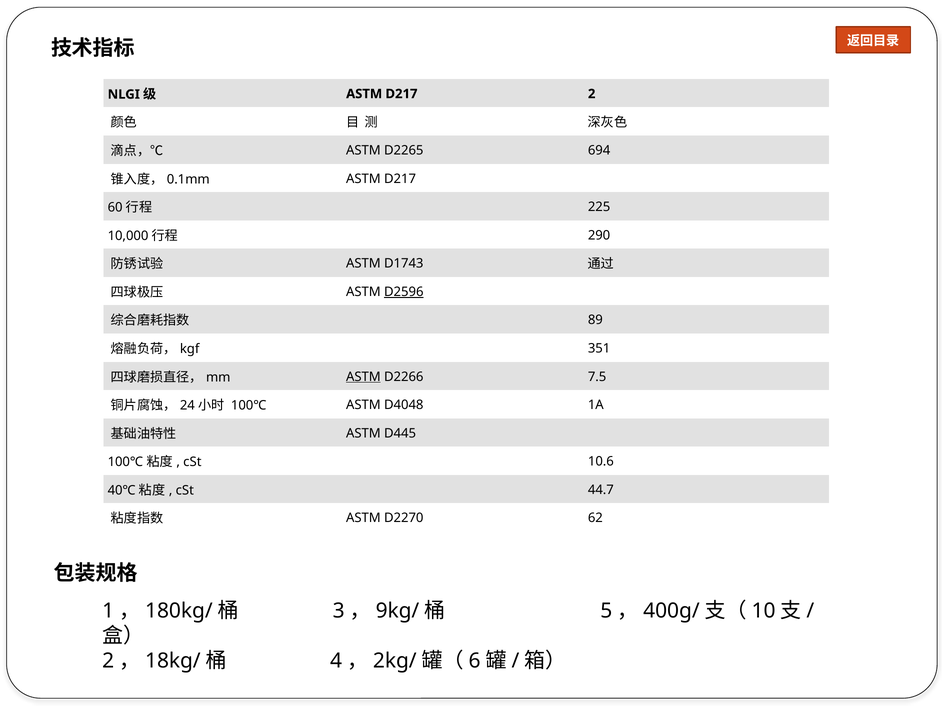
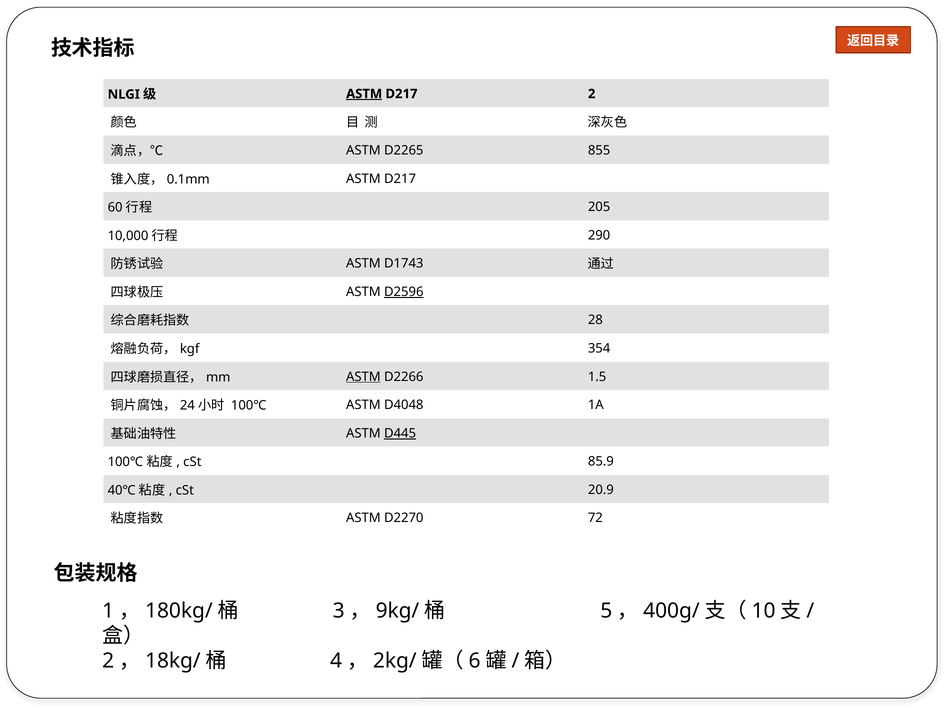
ASTM underline: none -> present (364, 94)
694: 694 -> 855 (599, 150)
225: 225 -> 205 (599, 207)
89: 89 -> 28 (595, 320)
351: 351 -> 354 (599, 348)
7.5: 7.5 -> 1.5 (597, 377)
D445 underline: none -> present (400, 433)
10.6: 10.6 -> 85.9 (601, 462)
44.7: 44.7 -> 20.9 (601, 490)
62: 62 -> 72 (595, 518)
